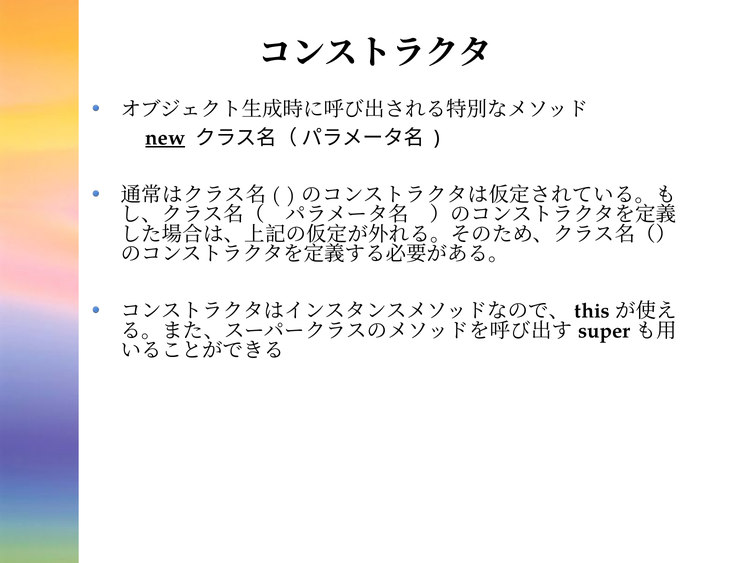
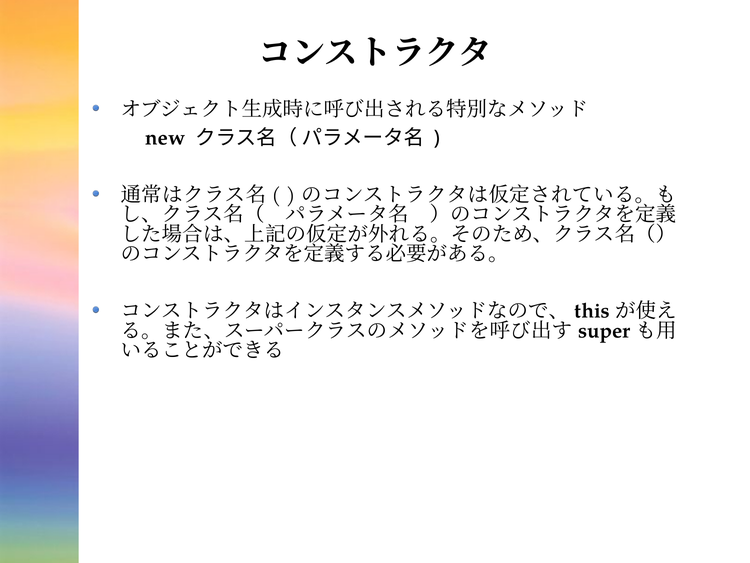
new underline: present -> none (165, 138)
